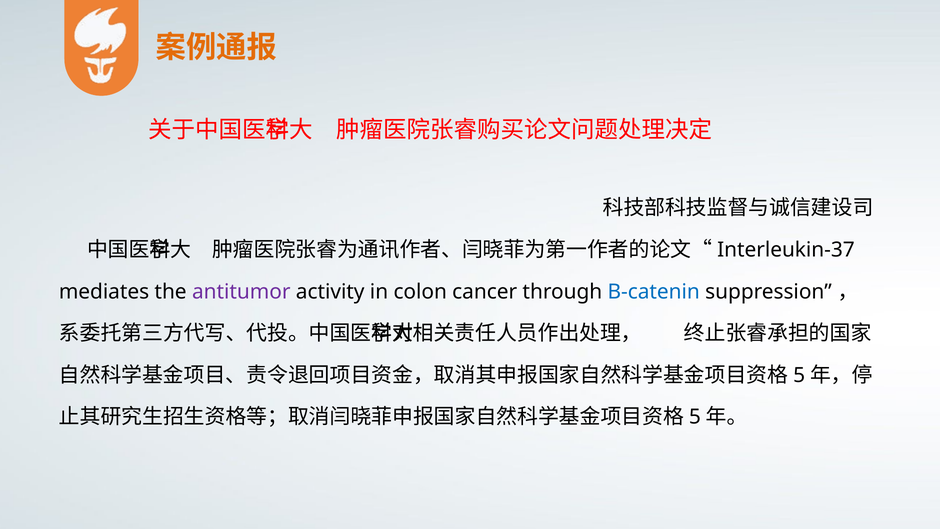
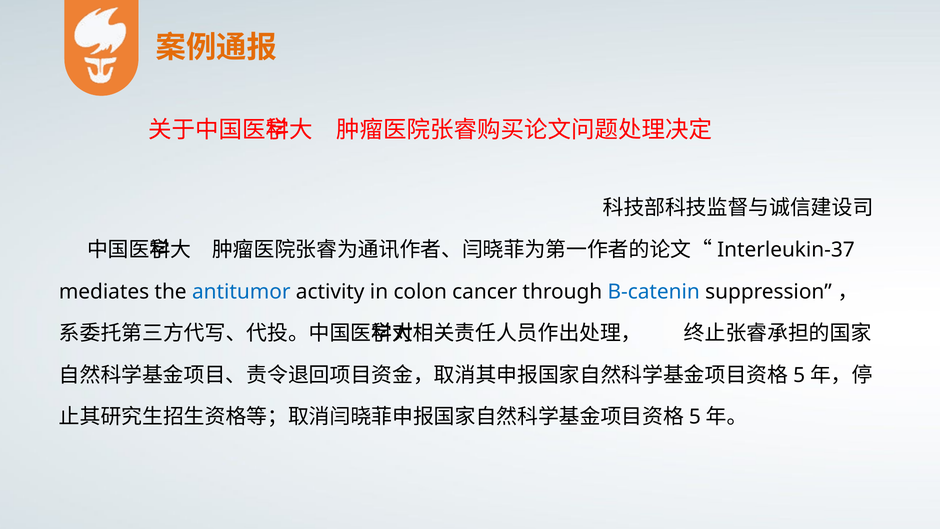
antitumor colour: purple -> blue (241, 292)
